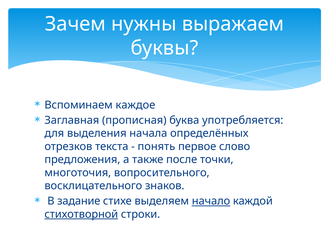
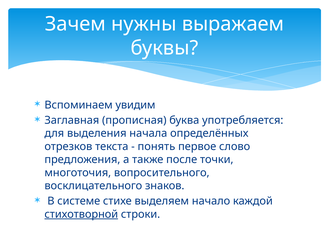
каждое: каждое -> увидим (135, 105)
задание: задание -> системе (79, 202)
начало underline: present -> none (211, 202)
